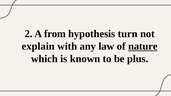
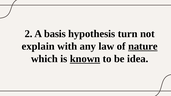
from: from -> basis (55, 34)
known underline: none -> present (85, 59)
plus: plus -> idea (138, 59)
